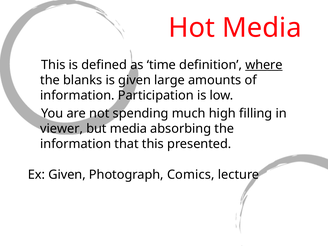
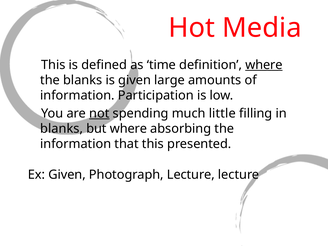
not underline: none -> present (99, 113)
high: high -> little (222, 113)
viewer: viewer -> blanks (62, 129)
but media: media -> where (128, 129)
Photograph Comics: Comics -> Lecture (191, 175)
